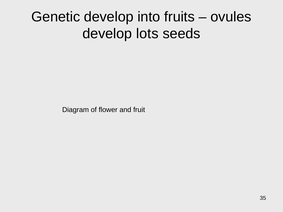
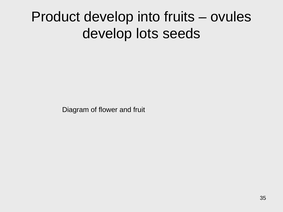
Genetic: Genetic -> Product (56, 17)
